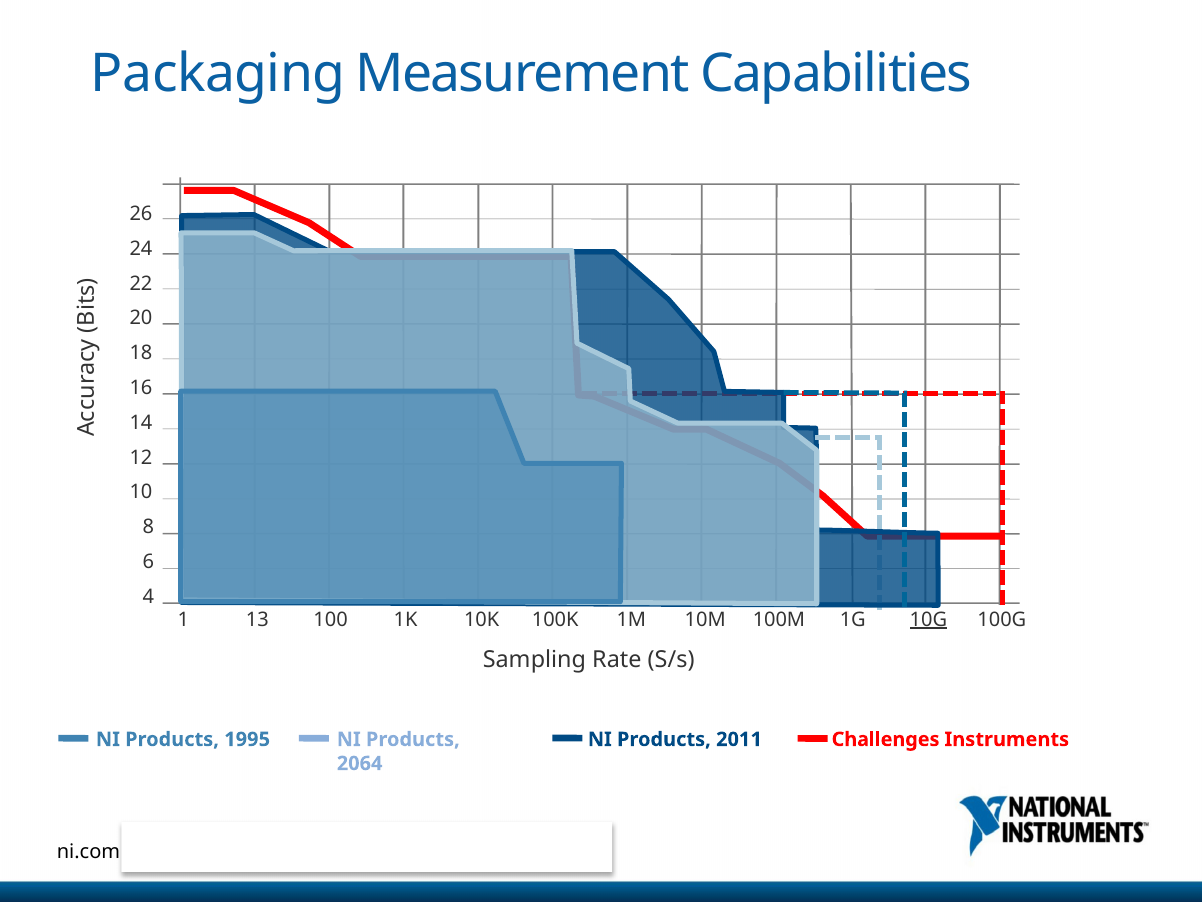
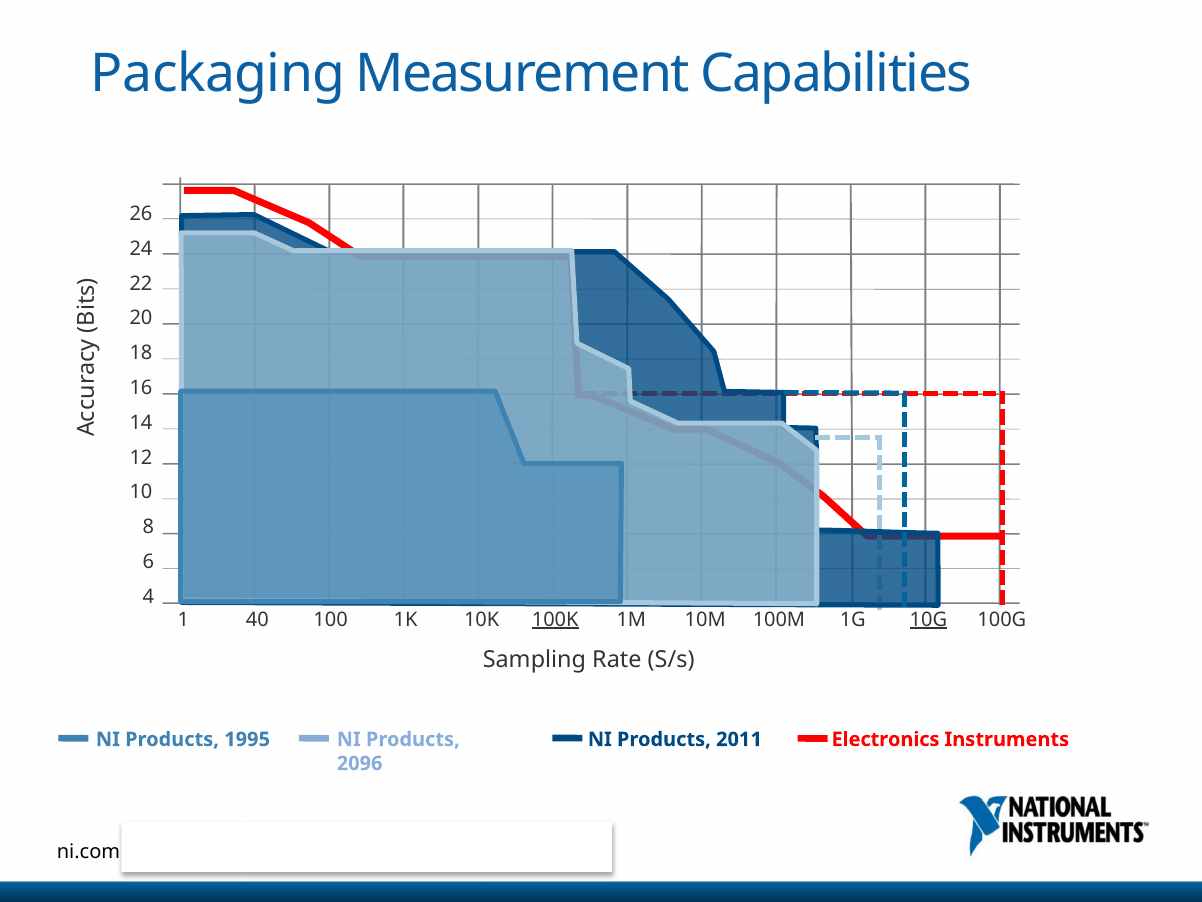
13: 13 -> 40 (257, 619)
100K underline: none -> present (555, 619)
Challenges: Challenges -> Electronics (886, 739)
2064: 2064 -> 2096 (360, 763)
